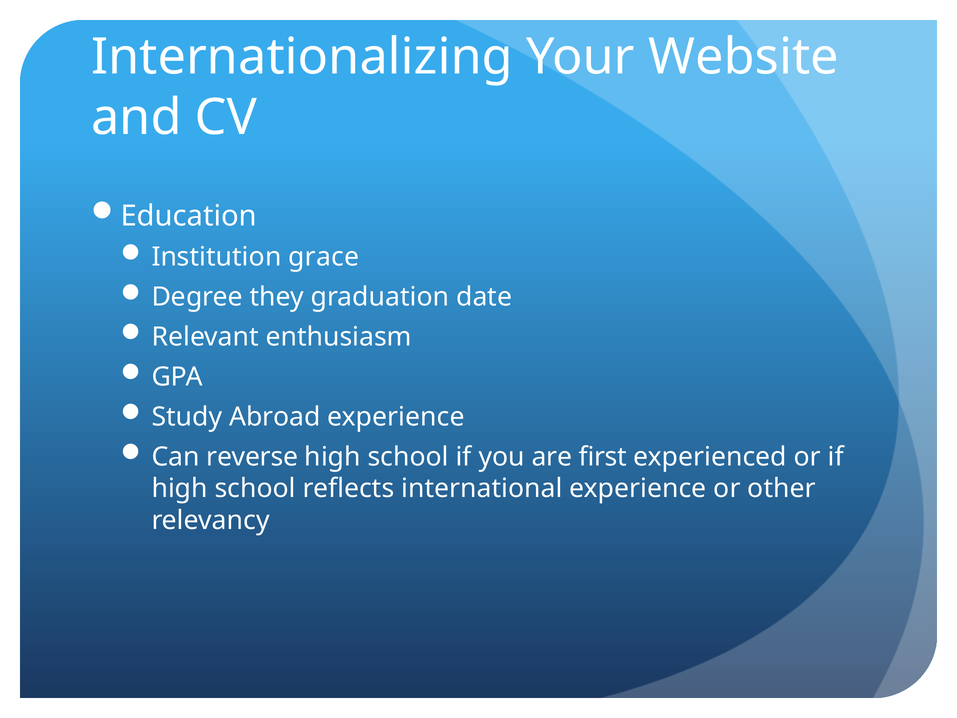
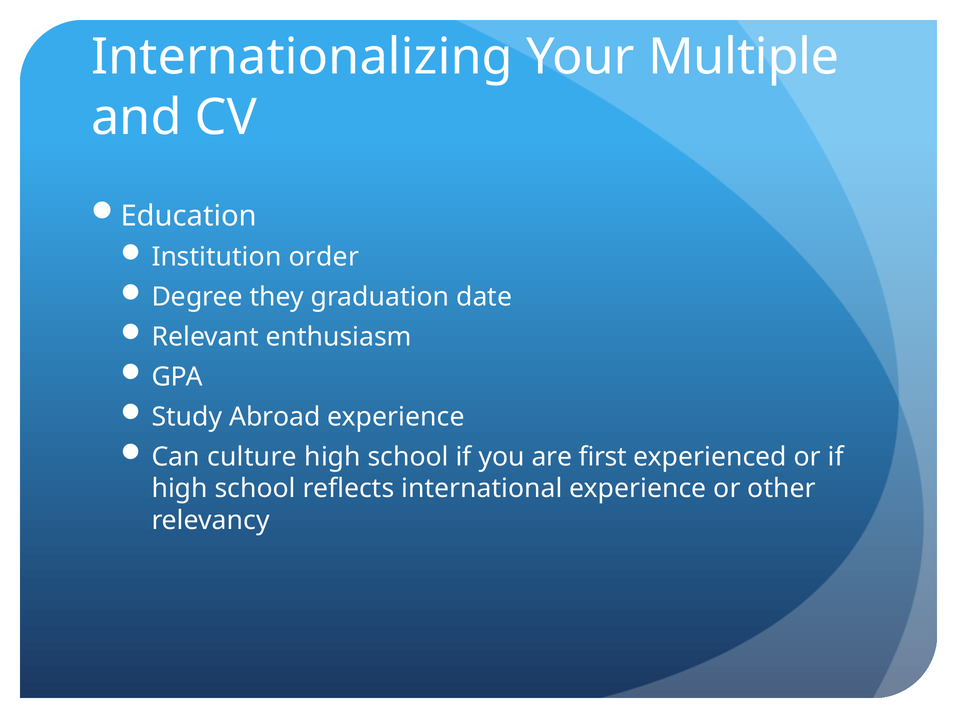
Website: Website -> Multiple (744, 57)
grace: grace -> order (324, 257)
reverse: reverse -> culture (252, 457)
